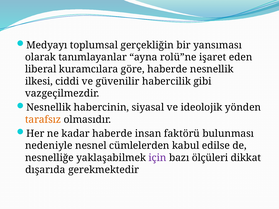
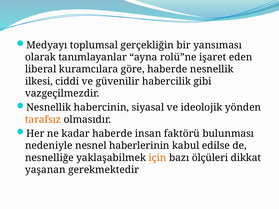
cümlelerden: cümlelerden -> haberlerinin (139, 146)
için colour: purple -> orange (157, 158)
dışarıda: dışarıda -> yaşanan (45, 170)
